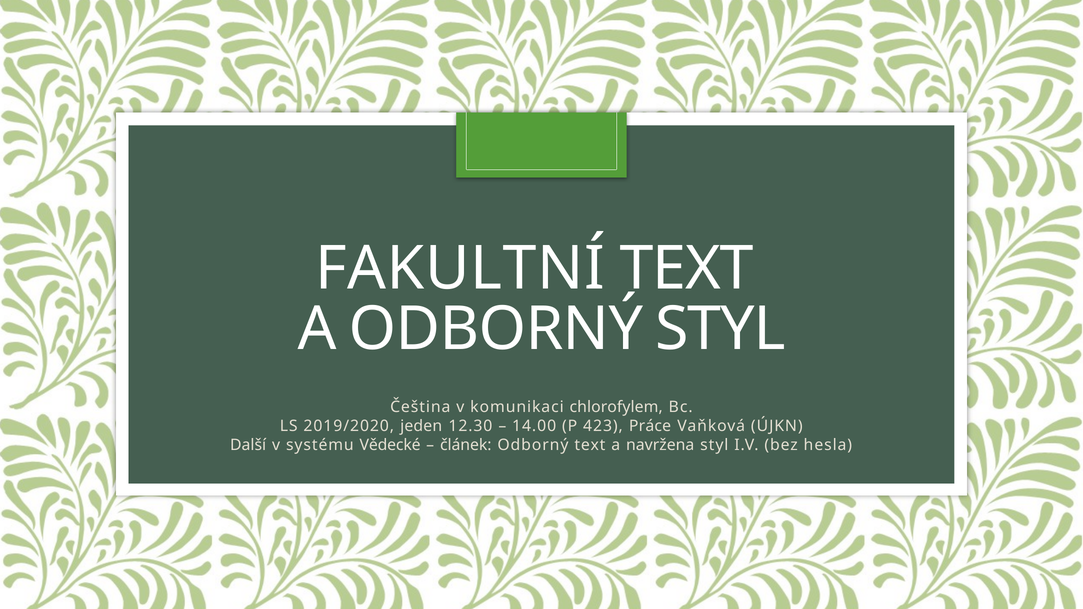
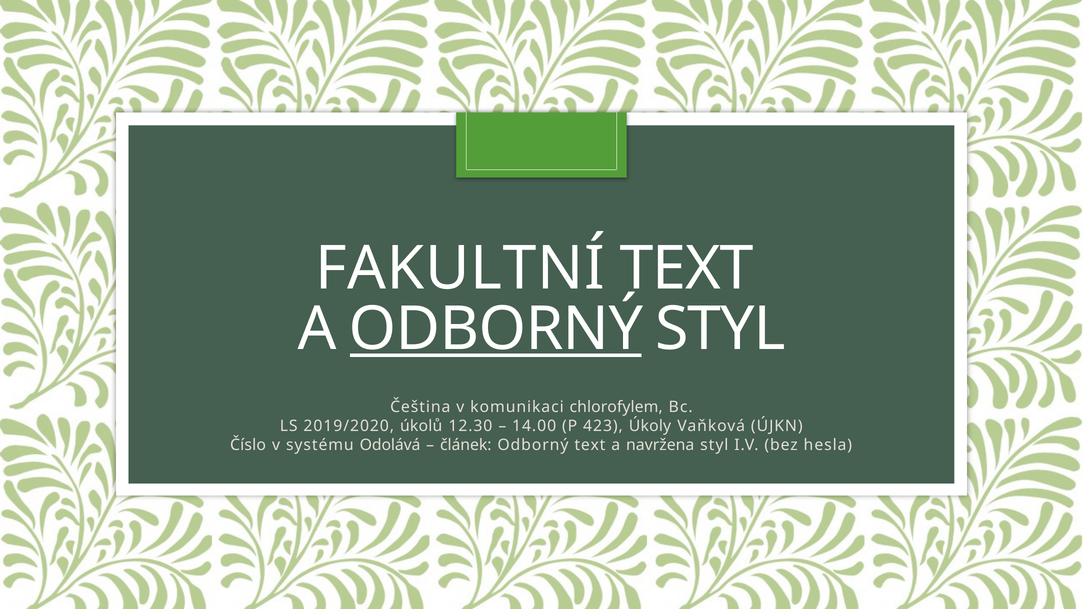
ODBORNÝ underline: none -> present (496, 329)
jeden: jeden -> úkolů (421, 426)
Práce: Práce -> Úkoly (650, 426)
Další: Další -> Číslo (248, 445)
Vědecké: Vědecké -> Odolává (390, 445)
